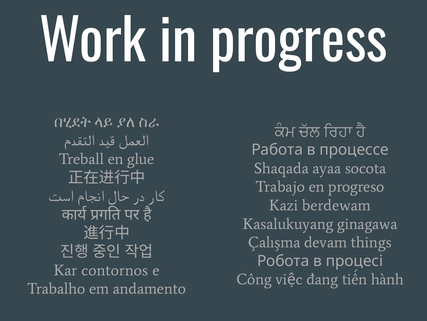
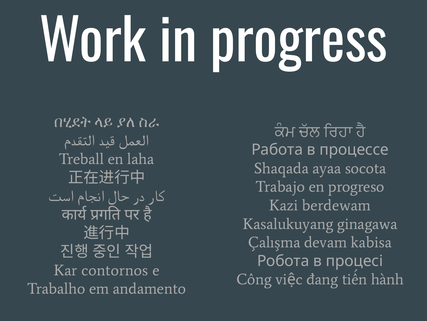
glue: glue -> laha (141, 159)
things: things -> kabisa (371, 242)
